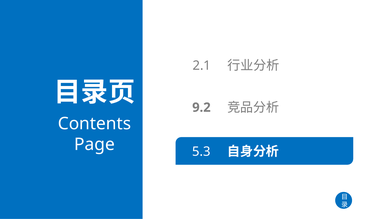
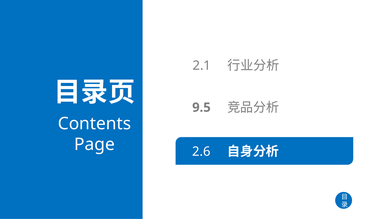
9.2: 9.2 -> 9.5 (201, 107)
5.3: 5.3 -> 2.6 (201, 151)
